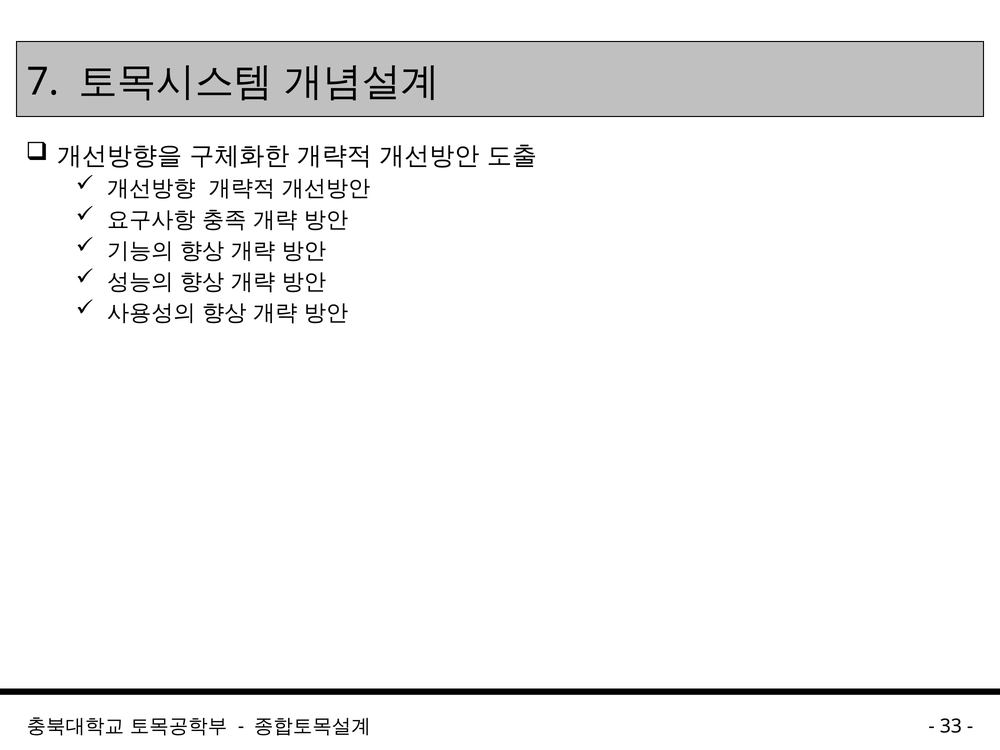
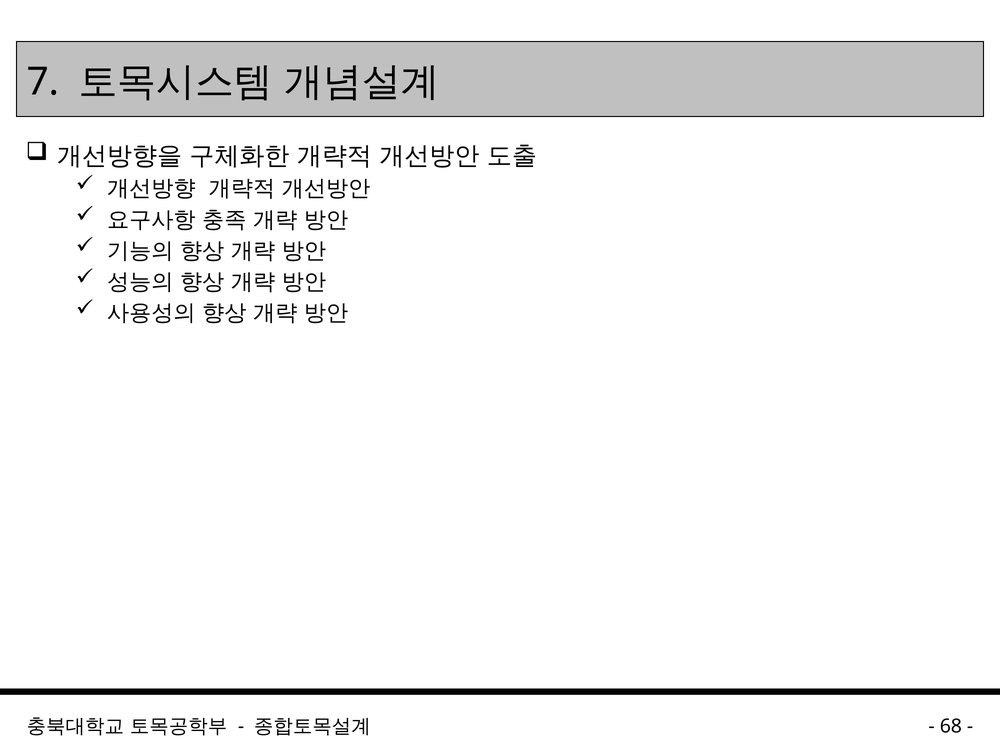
33: 33 -> 68 (951, 726)
